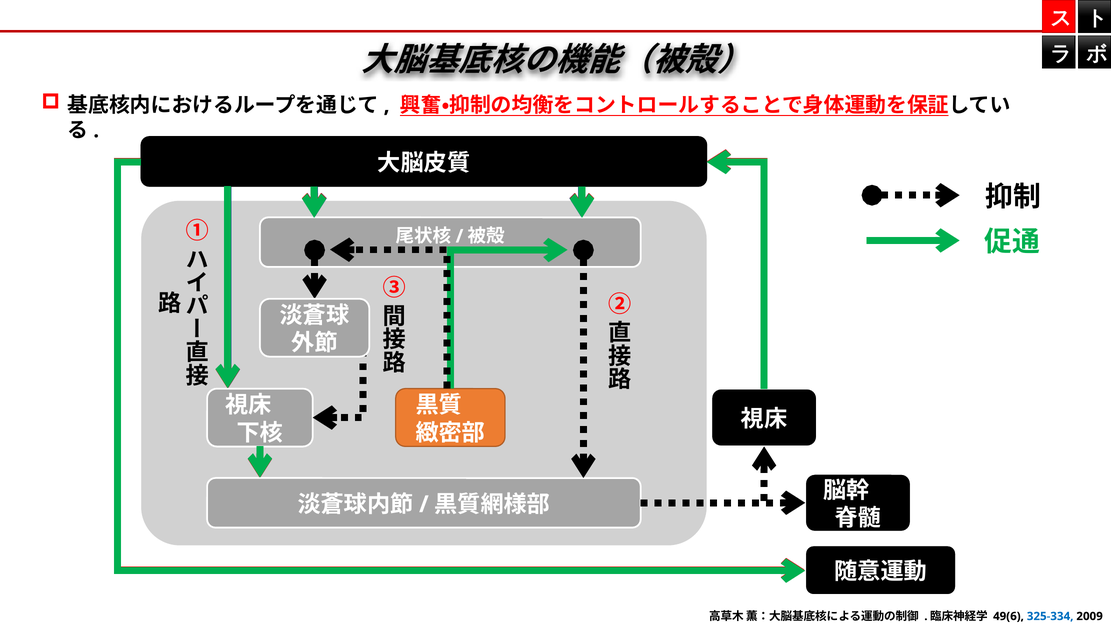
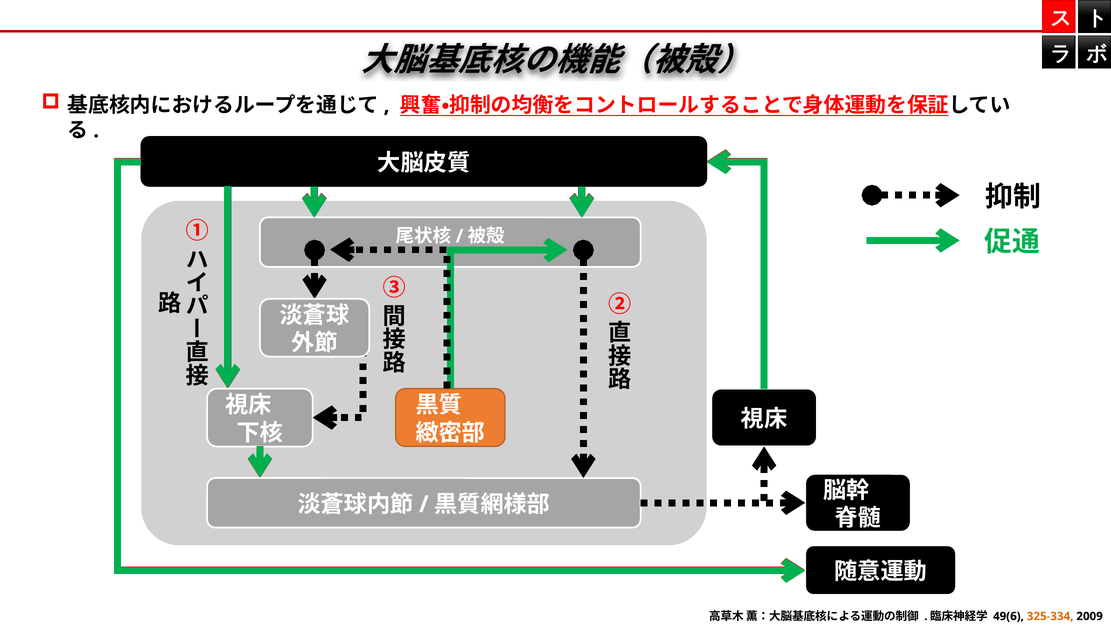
325-334 colour: blue -> orange (1050, 616)
